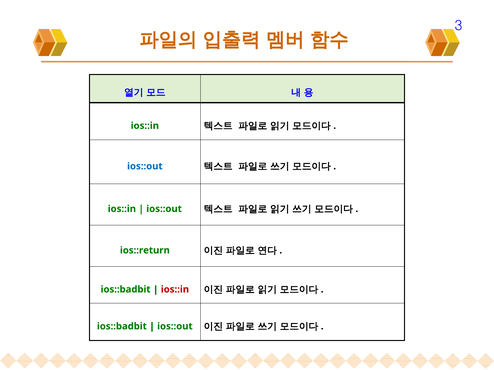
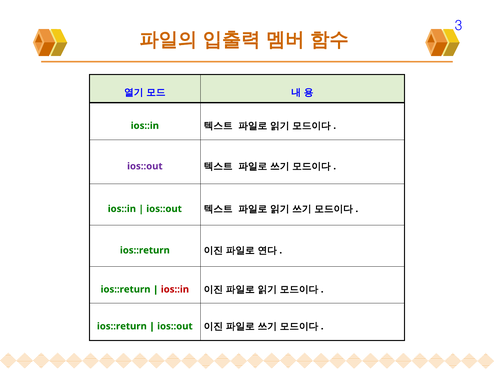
ios::out colour: blue -> purple (145, 166)
ios::badbit: ios::badbit -> ios::return (126, 290)
ios::badbit: ios::badbit -> ios::return (122, 327)
